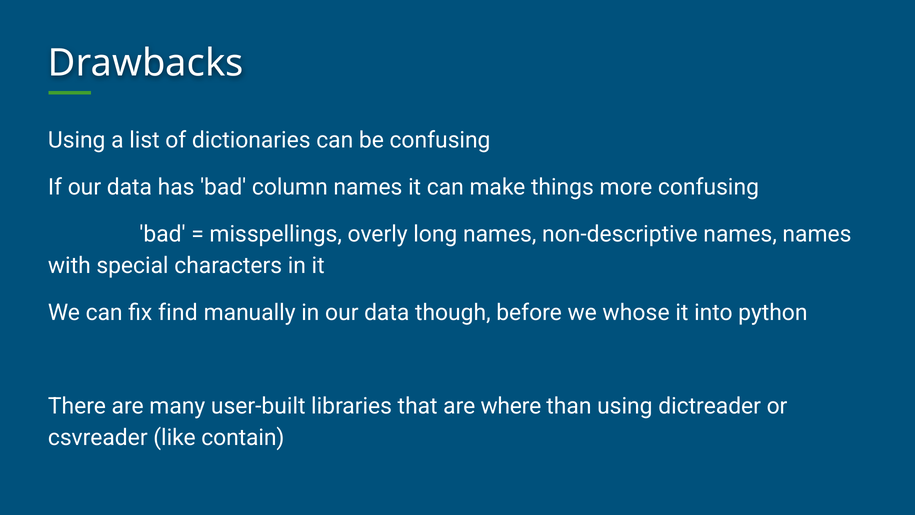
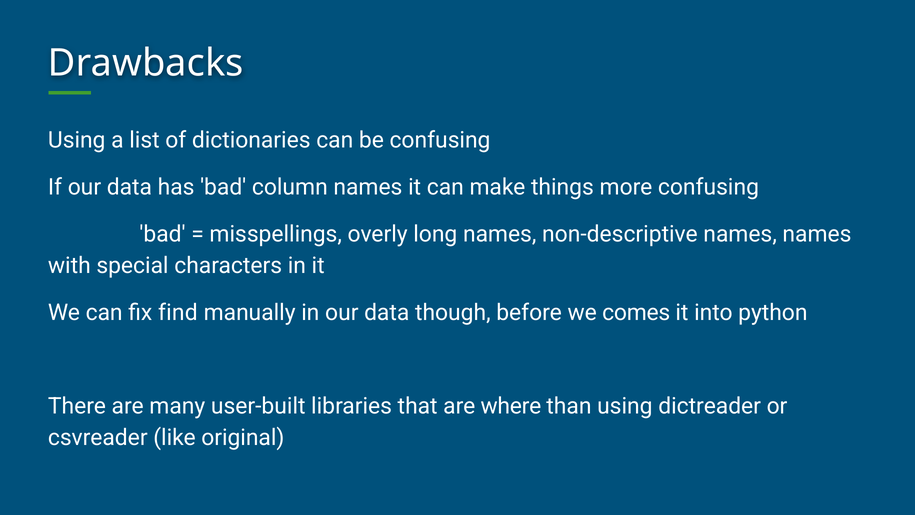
whose: whose -> comes (636, 312)
contain: contain -> original (243, 437)
